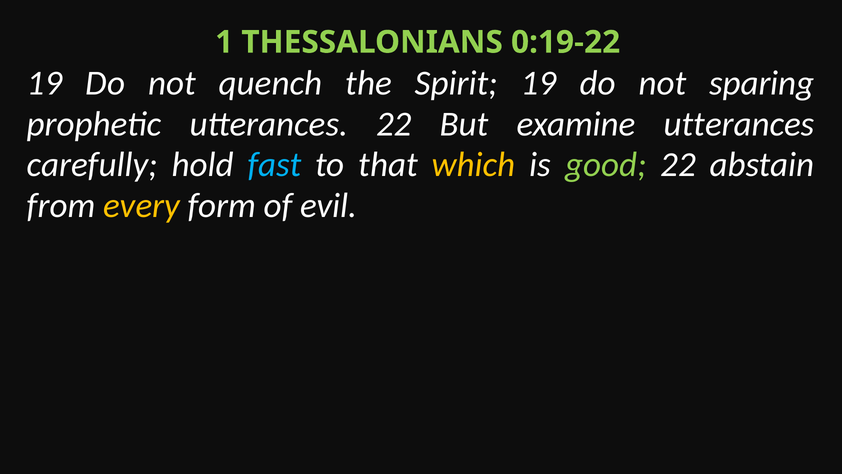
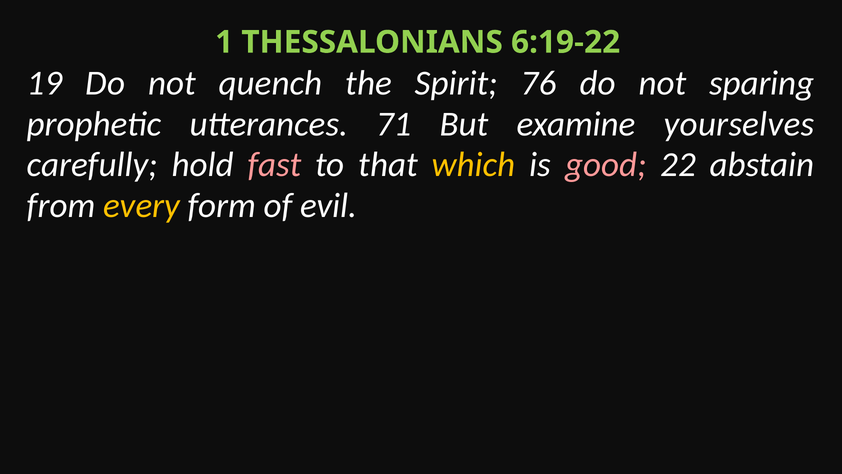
0:19-22: 0:19-22 -> 6:19-22 (566, 42)
Spirit 19: 19 -> 76 (539, 83)
utterances 22: 22 -> 71 (394, 124)
examine utterances: utterances -> yourselves (739, 124)
fast colour: light blue -> pink (275, 165)
good colour: light green -> pink (606, 165)
